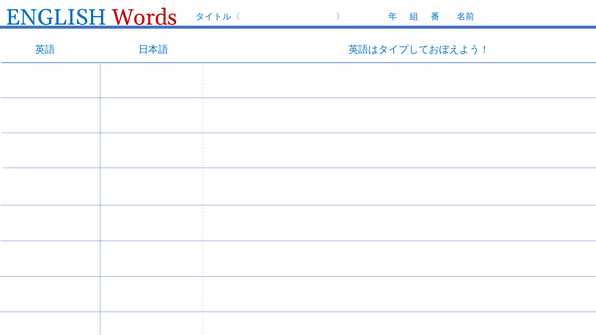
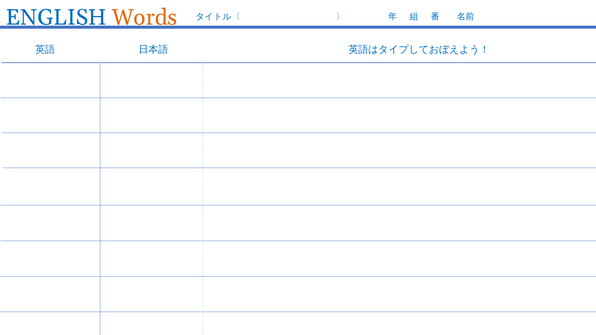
Words colour: red -> orange (145, 18)
